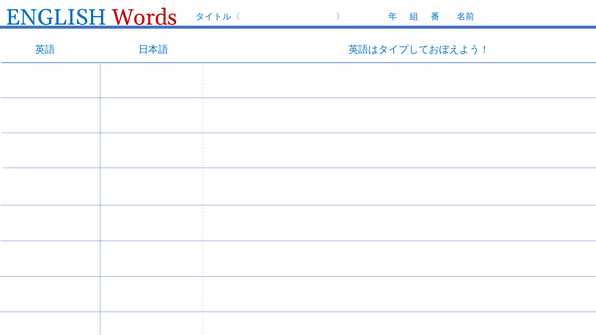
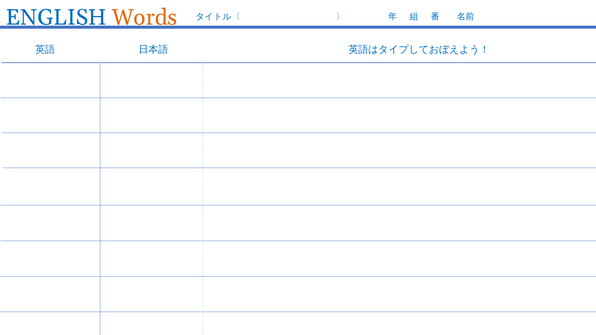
Words colour: red -> orange (145, 18)
